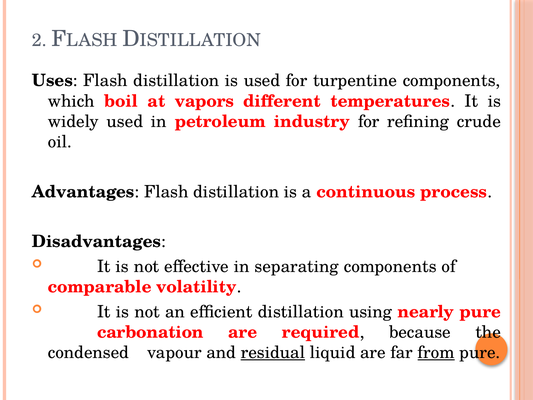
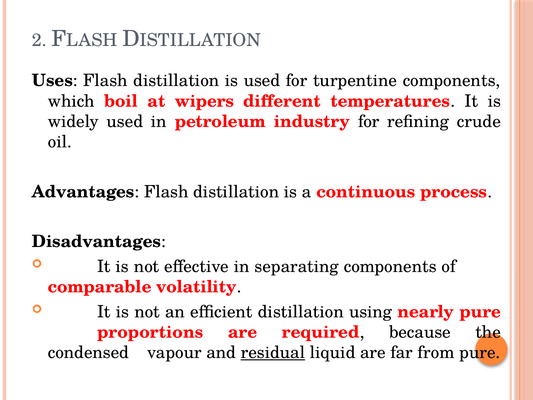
vapors: vapors -> wipers (204, 101)
carbonation: carbonation -> proportions (150, 332)
from underline: present -> none (436, 352)
